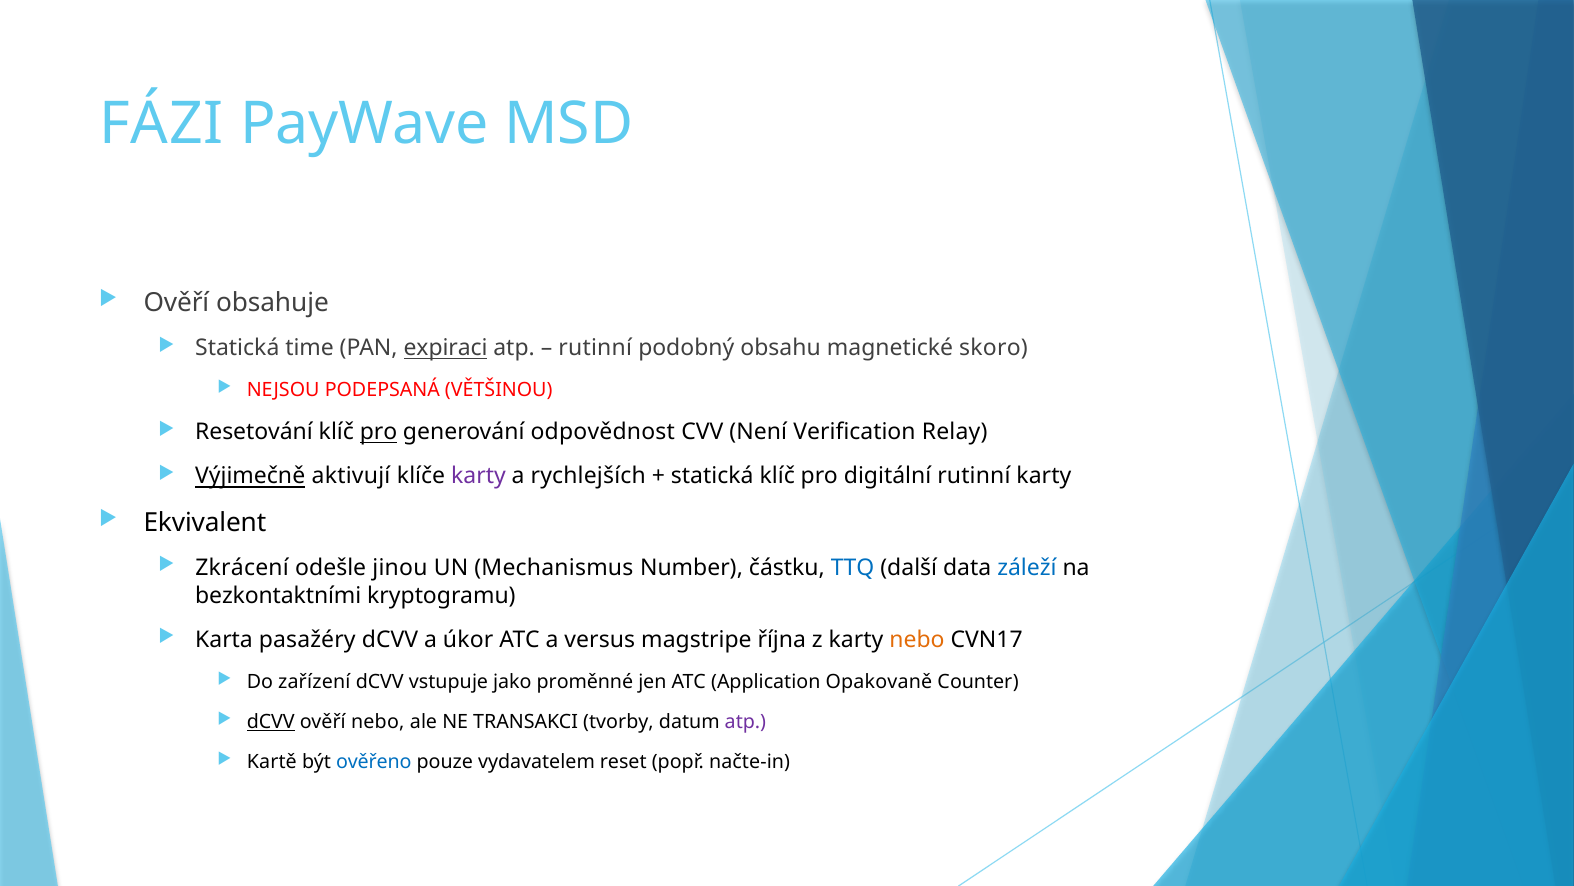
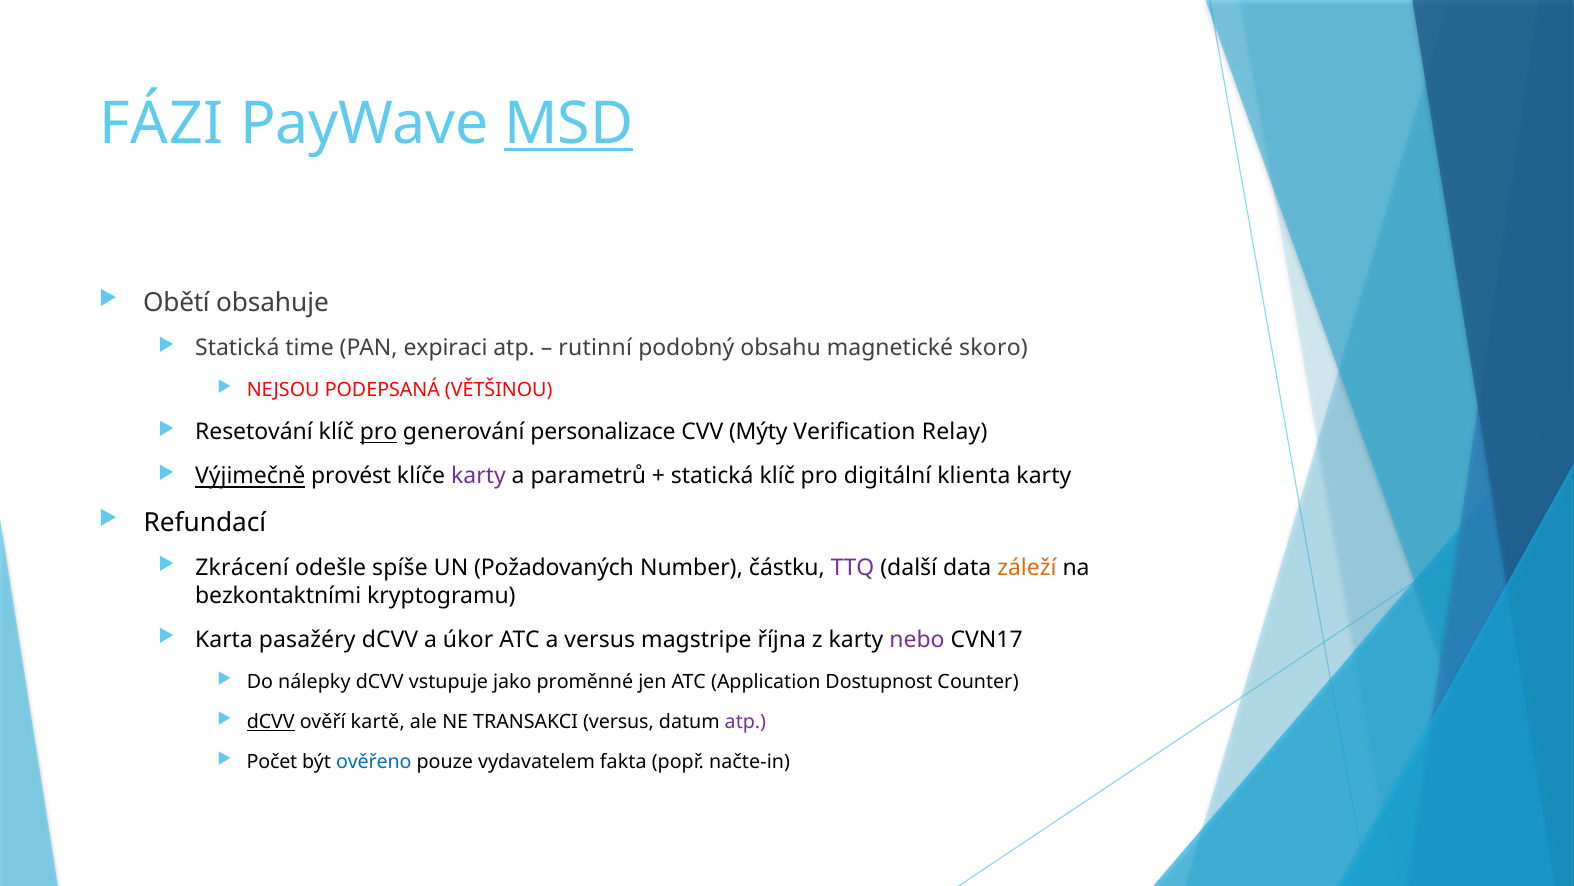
MSD underline: none -> present (569, 124)
Ověří: Ověří -> Obětí (176, 302)
expiraci underline: present -> none (446, 348)
odpovědnost: odpovědnost -> personalizace (603, 432)
Není: Není -> Mýty (758, 432)
aktivují: aktivují -> provést (351, 476)
rychlejších: rychlejších -> parametrů (588, 476)
digitální rutinní: rutinní -> klienta (974, 476)
Ekvivalent: Ekvivalent -> Refundací (205, 522)
jinou: jinou -> spíše (400, 568)
Mechanismus: Mechanismus -> Požadovaných (554, 568)
TTQ colour: blue -> purple (853, 568)
záleží colour: blue -> orange (1027, 568)
nebo colour: orange -> purple (917, 639)
zařízení: zařízení -> nálepky (314, 681)
Opakovaně: Opakovaně -> Dostupnost (879, 681)
ověří nebo: nebo -> kartě (378, 721)
TRANSAKCI tvorby: tvorby -> versus (618, 721)
Kartě: Kartě -> Počet (272, 761)
reset: reset -> fakta (623, 761)
